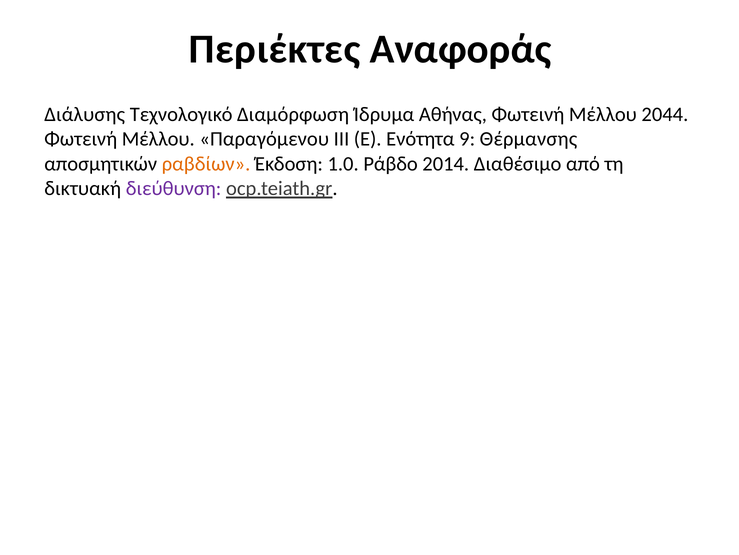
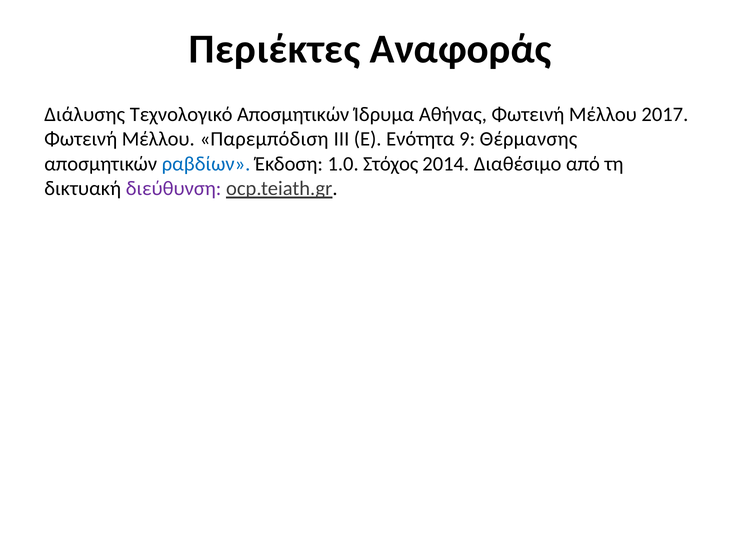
Τεχνολογικό Διαμόρφωση: Διαμόρφωση -> Αποσμητικών (293, 114)
2044: 2044 -> 2017 (665, 114)
Παραγόμενου: Παραγόμενου -> Παρεμπόδιση (264, 139)
ραβδίων colour: orange -> blue (206, 164)
Ράβδο: Ράβδο -> Στόχος (391, 164)
